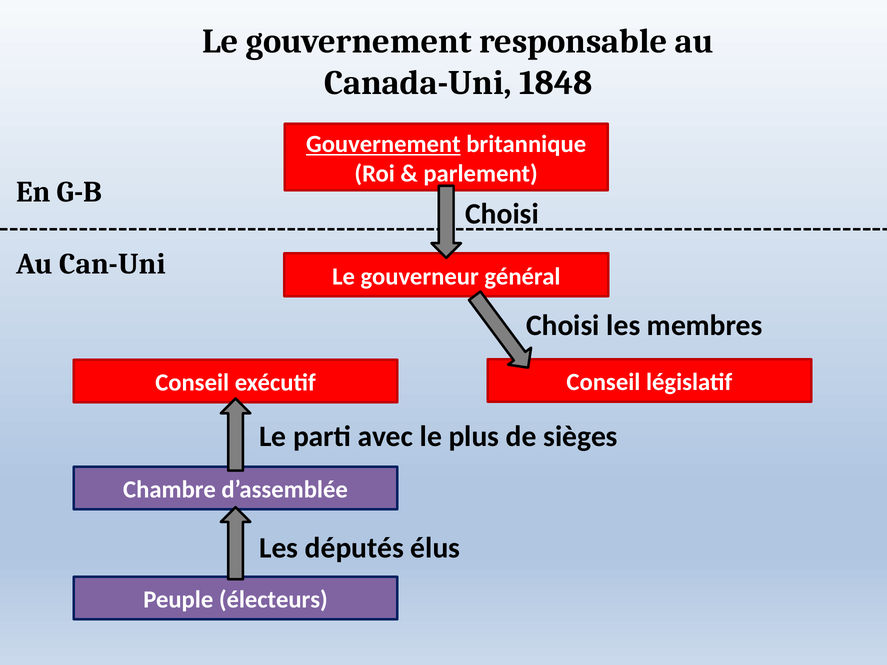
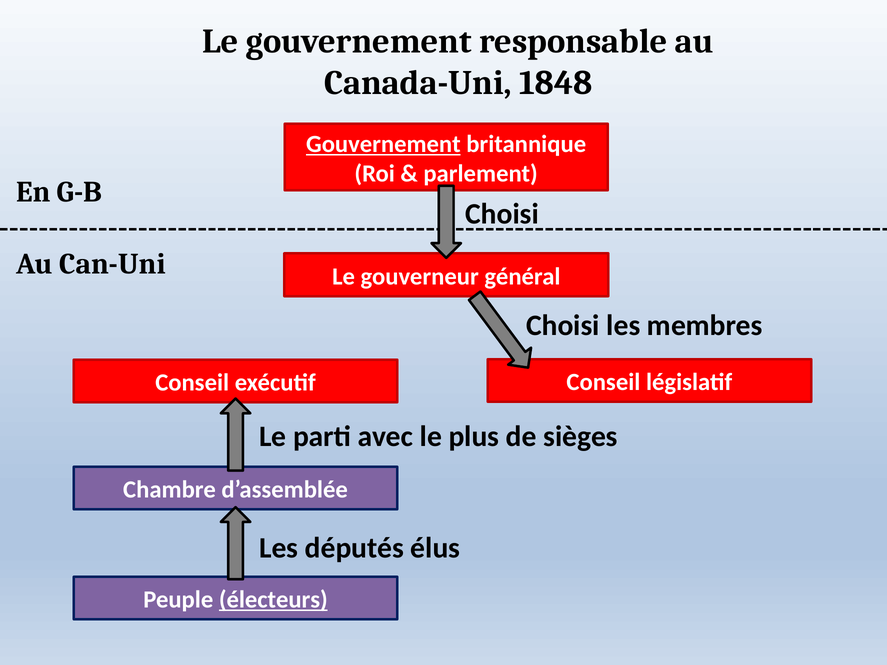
électeurs underline: none -> present (273, 600)
